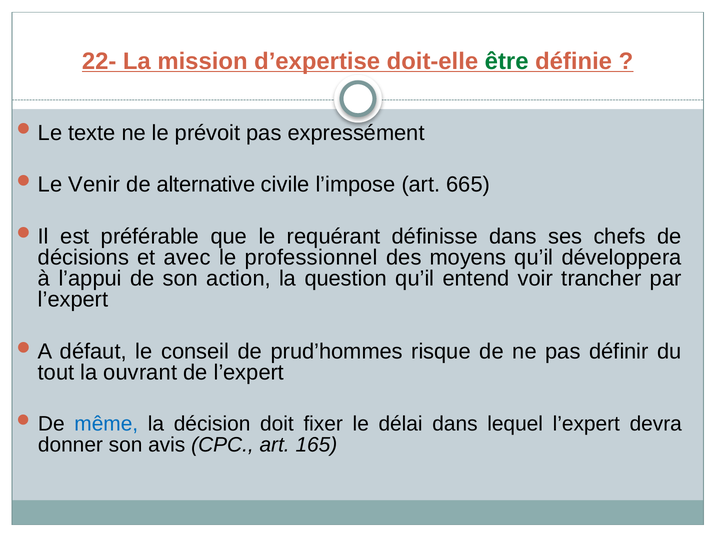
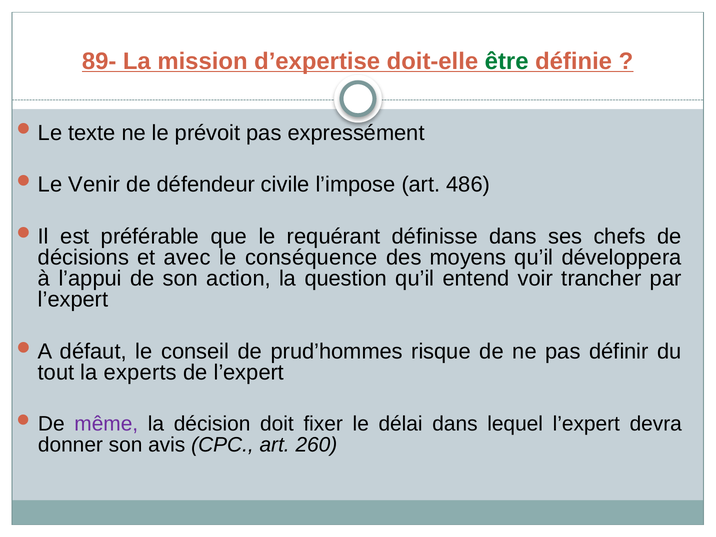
22-: 22- -> 89- (99, 61)
alternative: alternative -> défendeur (206, 185)
665: 665 -> 486 (468, 185)
professionnel: professionnel -> conséquence (311, 258)
ouvrant: ouvrant -> experts (140, 372)
même colour: blue -> purple (106, 424)
165: 165 -> 260 (316, 445)
